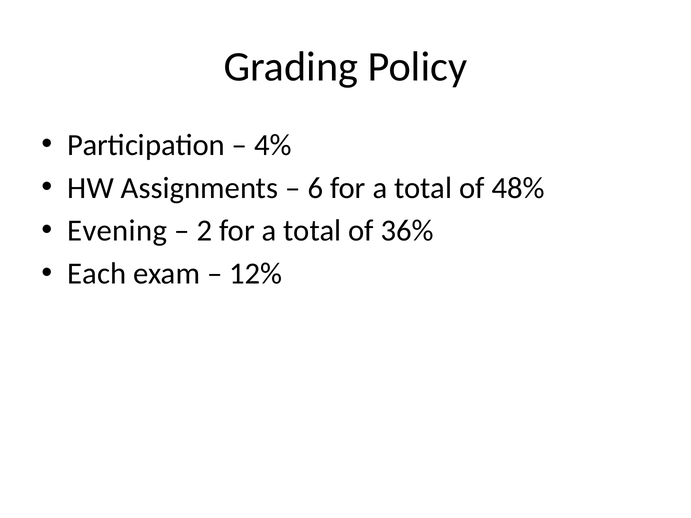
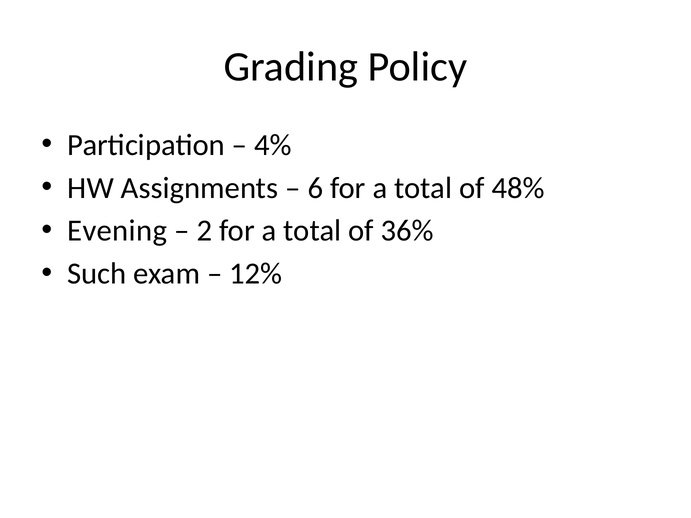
Each: Each -> Such (97, 274)
